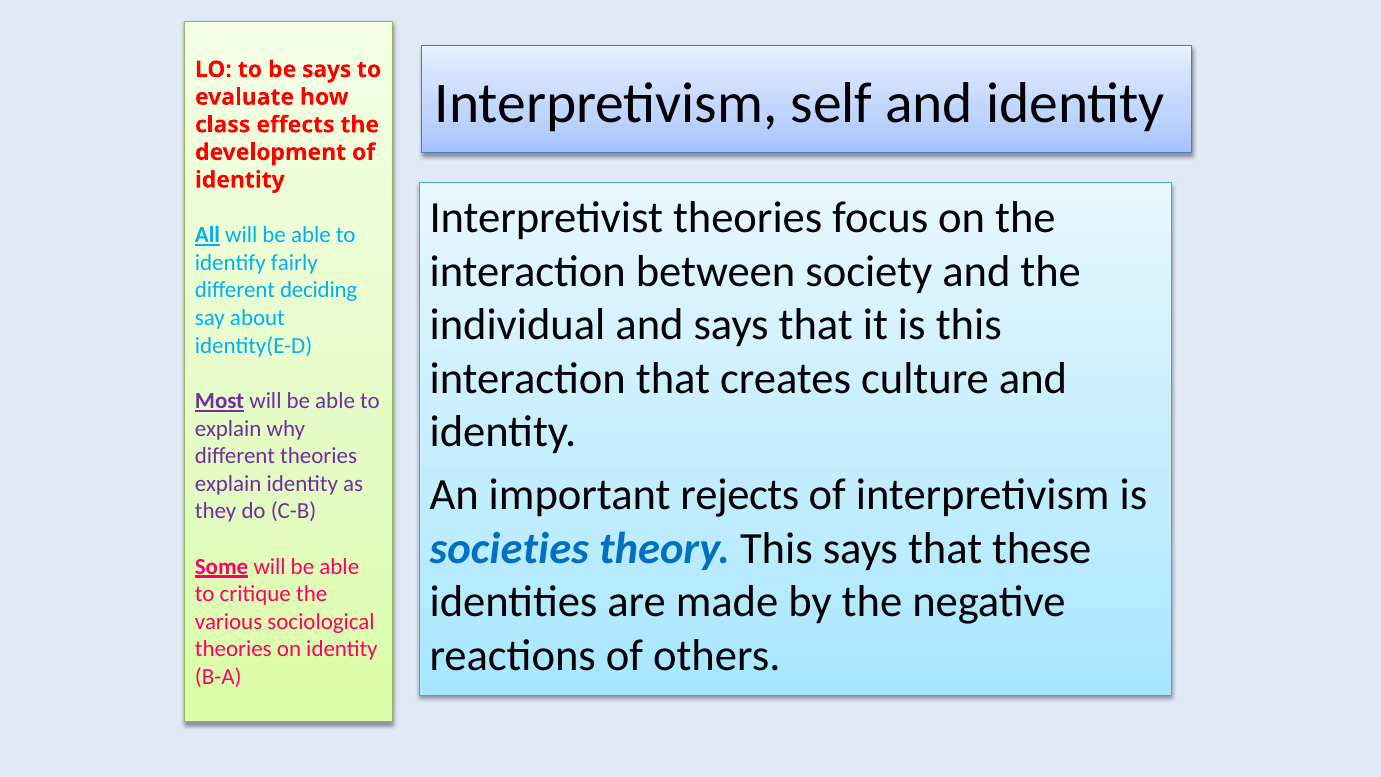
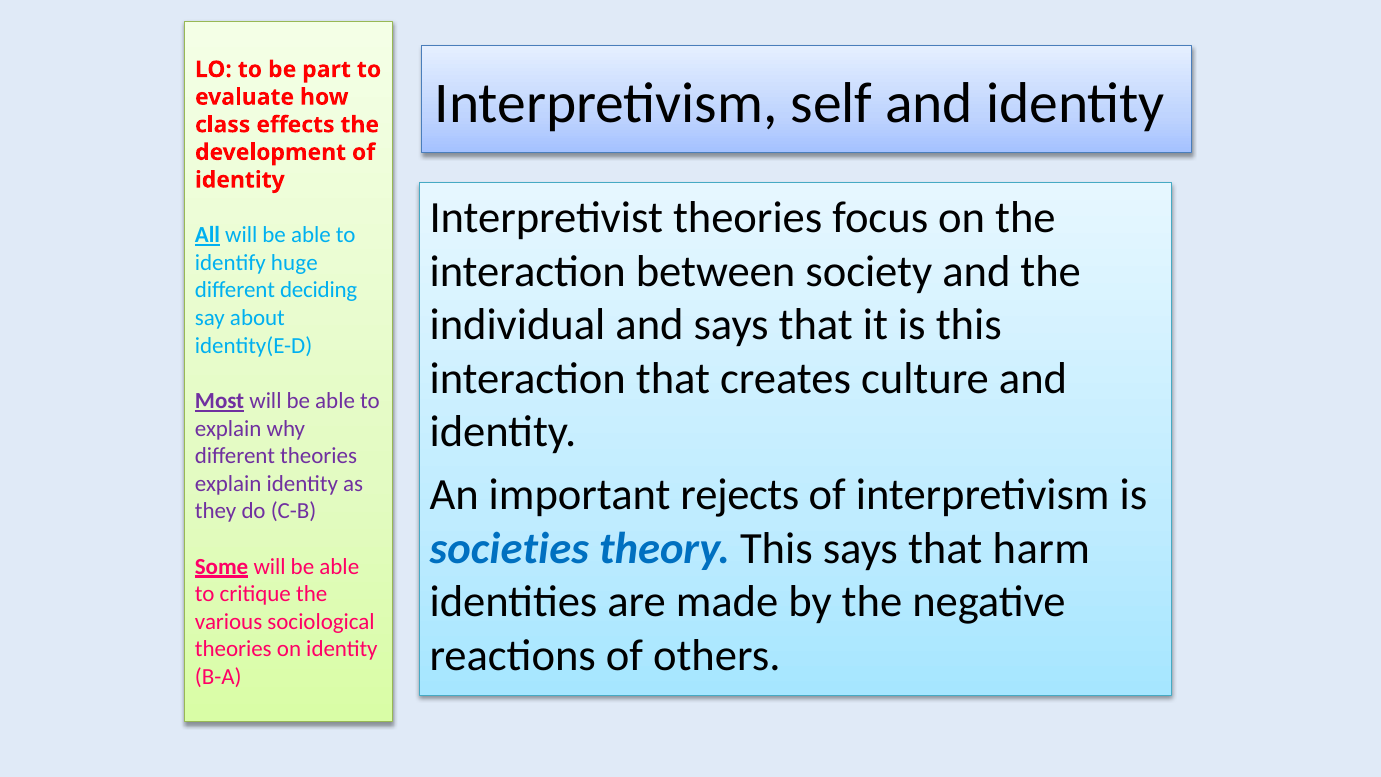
be says: says -> part (327, 69)
fairly: fairly -> huge (294, 263)
these: these -> harm (1041, 548)
